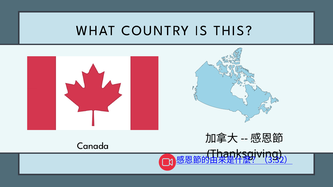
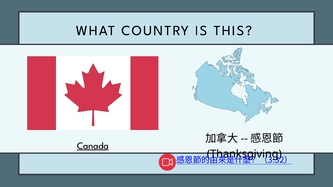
Canada underline: none -> present (93, 146)
